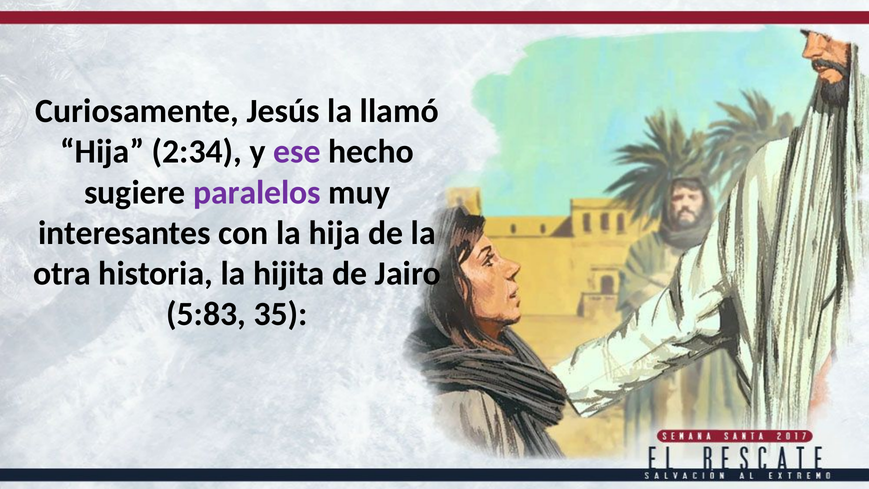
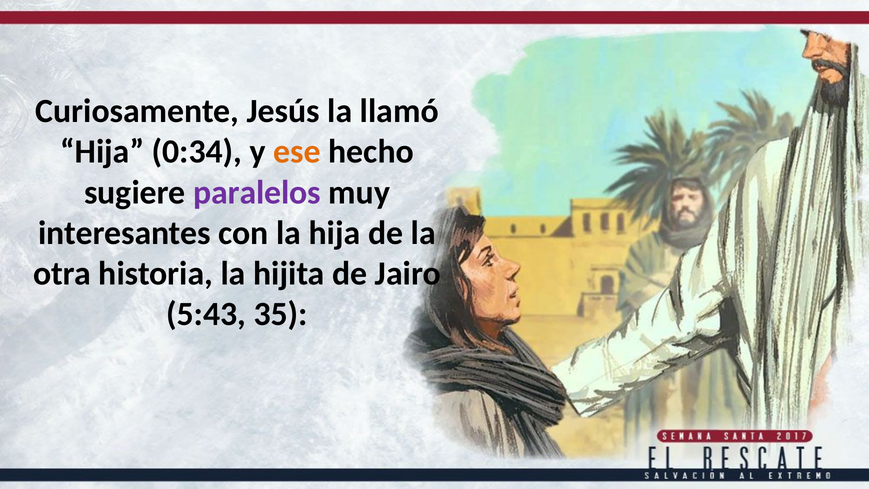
2:34: 2:34 -> 0:34 (197, 152)
ese colour: purple -> orange (297, 152)
5:83: 5:83 -> 5:43 (206, 314)
